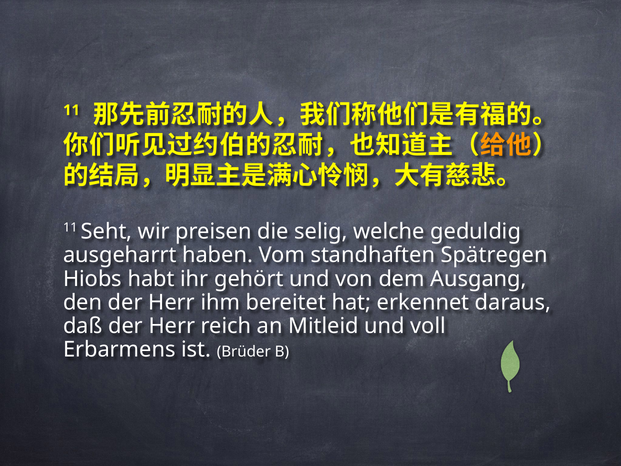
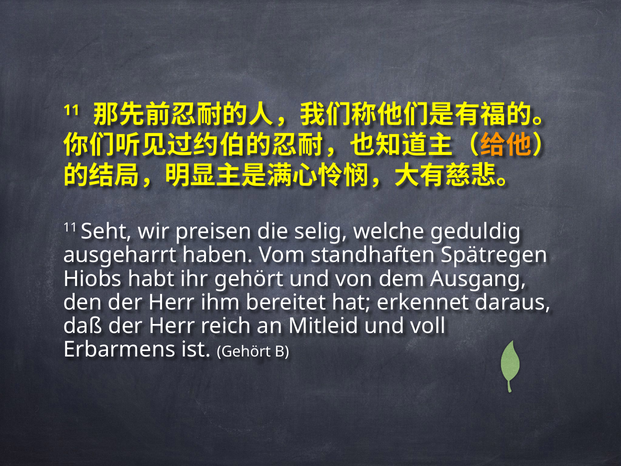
ist Brüder: Brüder -> Gehört (244, 352)
